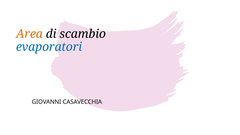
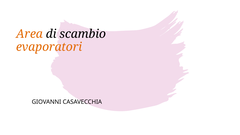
evaporatori colour: blue -> orange (49, 47)
